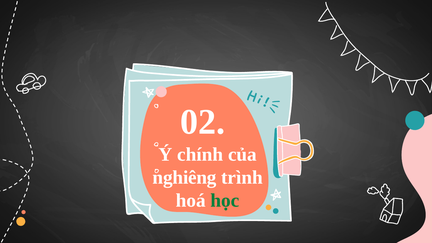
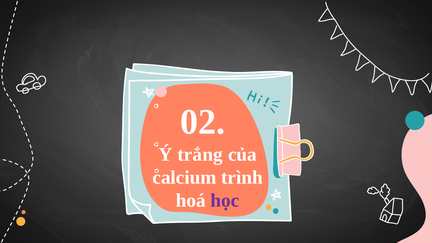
chính: chính -> trắng (200, 154)
nghiêng: nghiêng -> calcium (184, 177)
học colour: green -> purple (225, 201)
